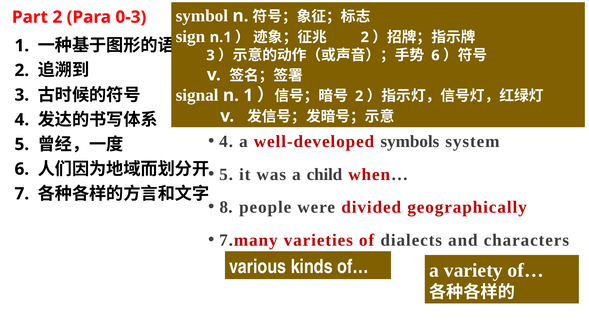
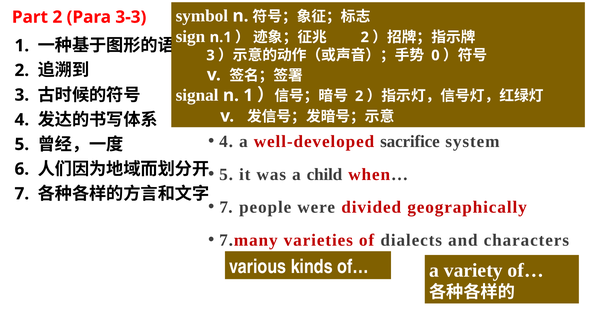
0-3: 0-3 -> 3-3 (131, 17)
6: 6 -> 0 (435, 55)
well-developed symbols: symbols -> sacrifice (410, 142)
8: 8 -> 7 (226, 207)
